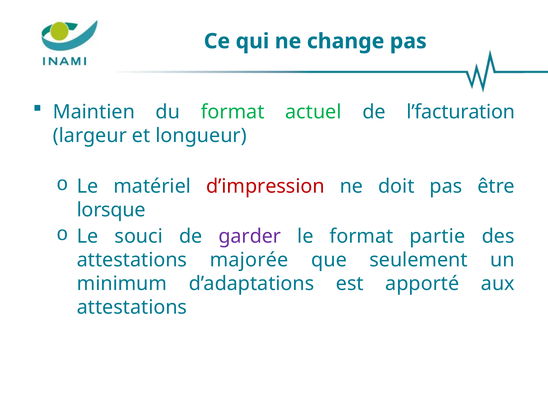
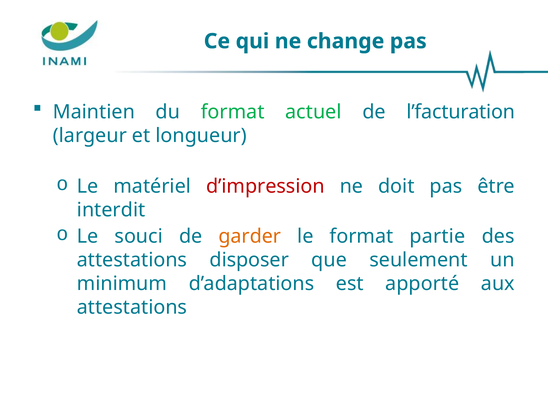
lorsque: lorsque -> interdit (111, 210)
garder colour: purple -> orange (250, 236)
majorée: majorée -> disposer (249, 260)
